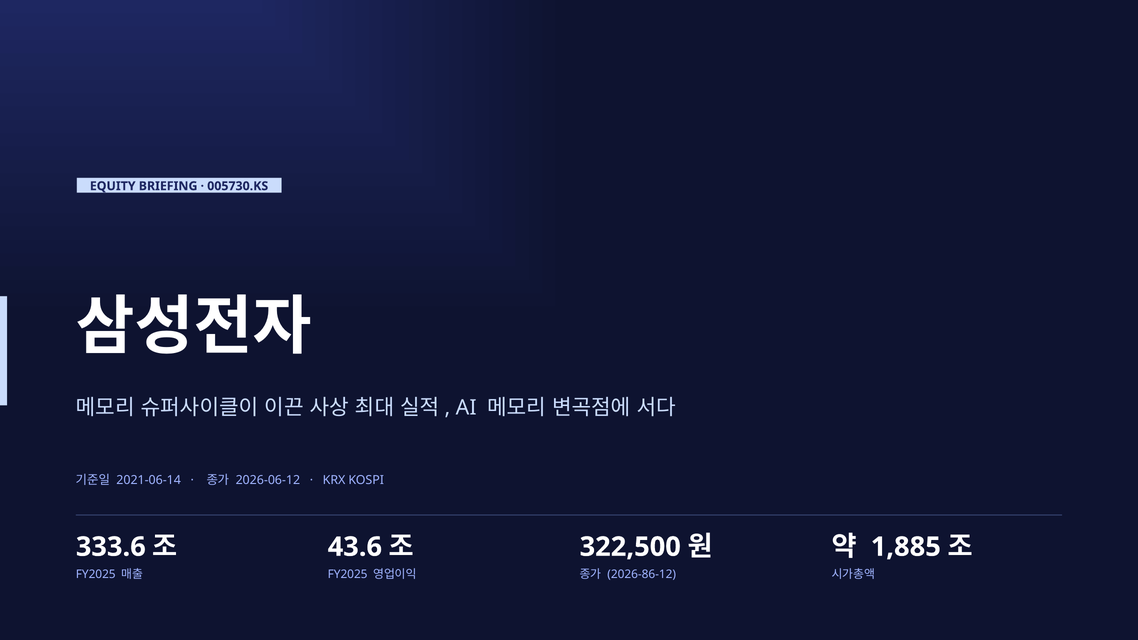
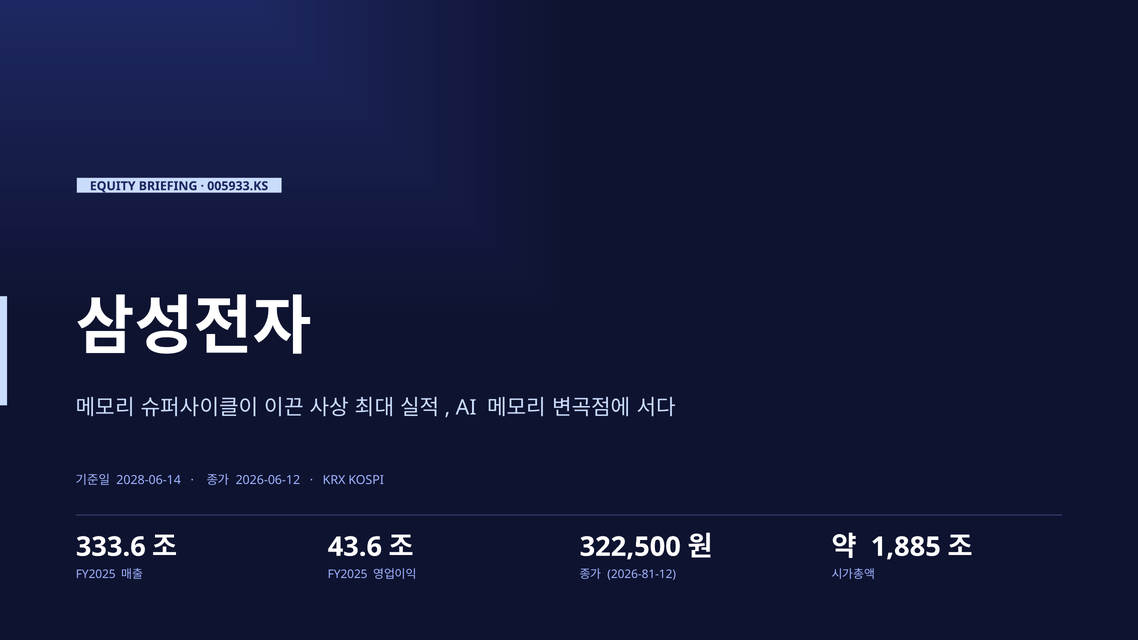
005730.KS: 005730.KS -> 005933.KS (238, 186)
2021-06-14: 2021-06-14 -> 2028-06-14 (149, 480)
2026-86-12: 2026-86-12 -> 2026-81-12 (642, 575)
